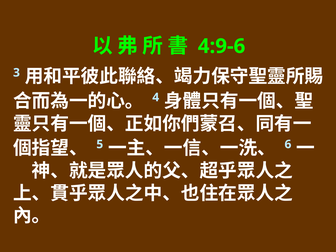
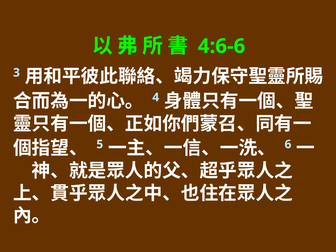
4:9-6: 4:9-6 -> 4:6-6 (222, 46)
